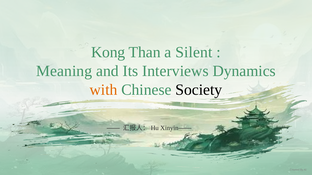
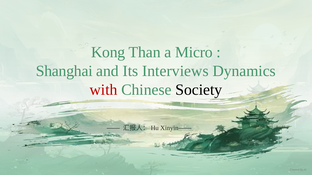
Silent: Silent -> Micro (194, 52)
Meaning: Meaning -> Shanghai (64, 71)
with colour: orange -> red (104, 90)
